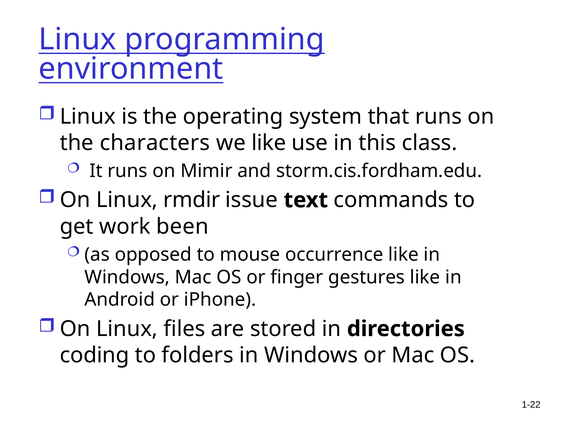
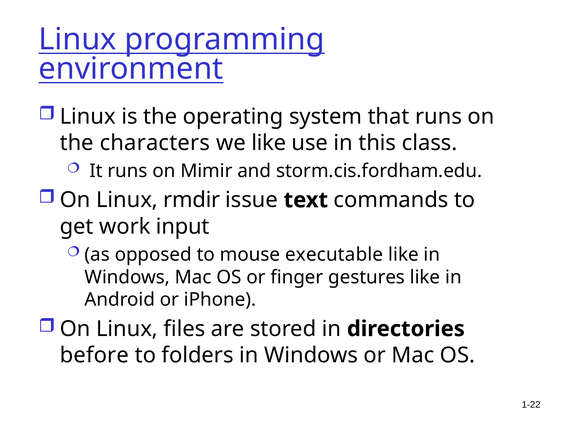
been: been -> input (183, 226)
occurrence: occurrence -> executable (334, 254)
coding: coding -> before (94, 355)
